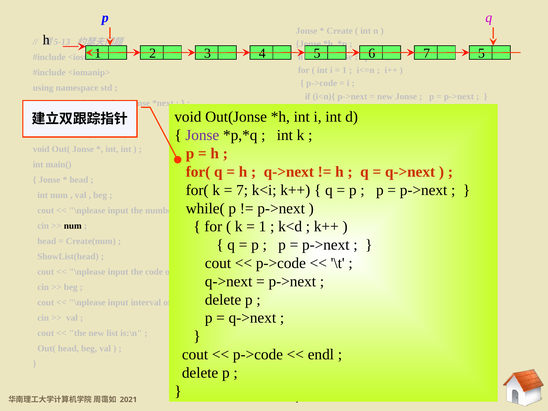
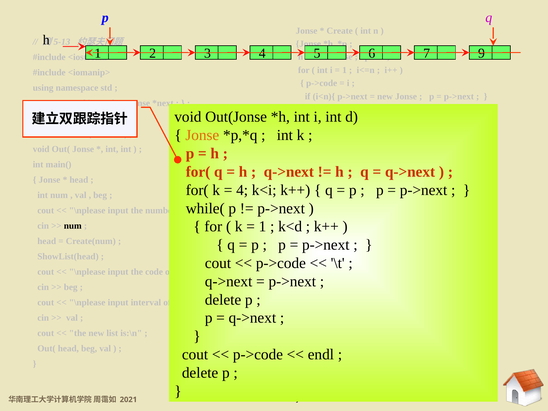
7 5: 5 -> 9 (481, 53)
Jonse colour: purple -> orange (202, 135)
7: 7 -> 4 (242, 190)
